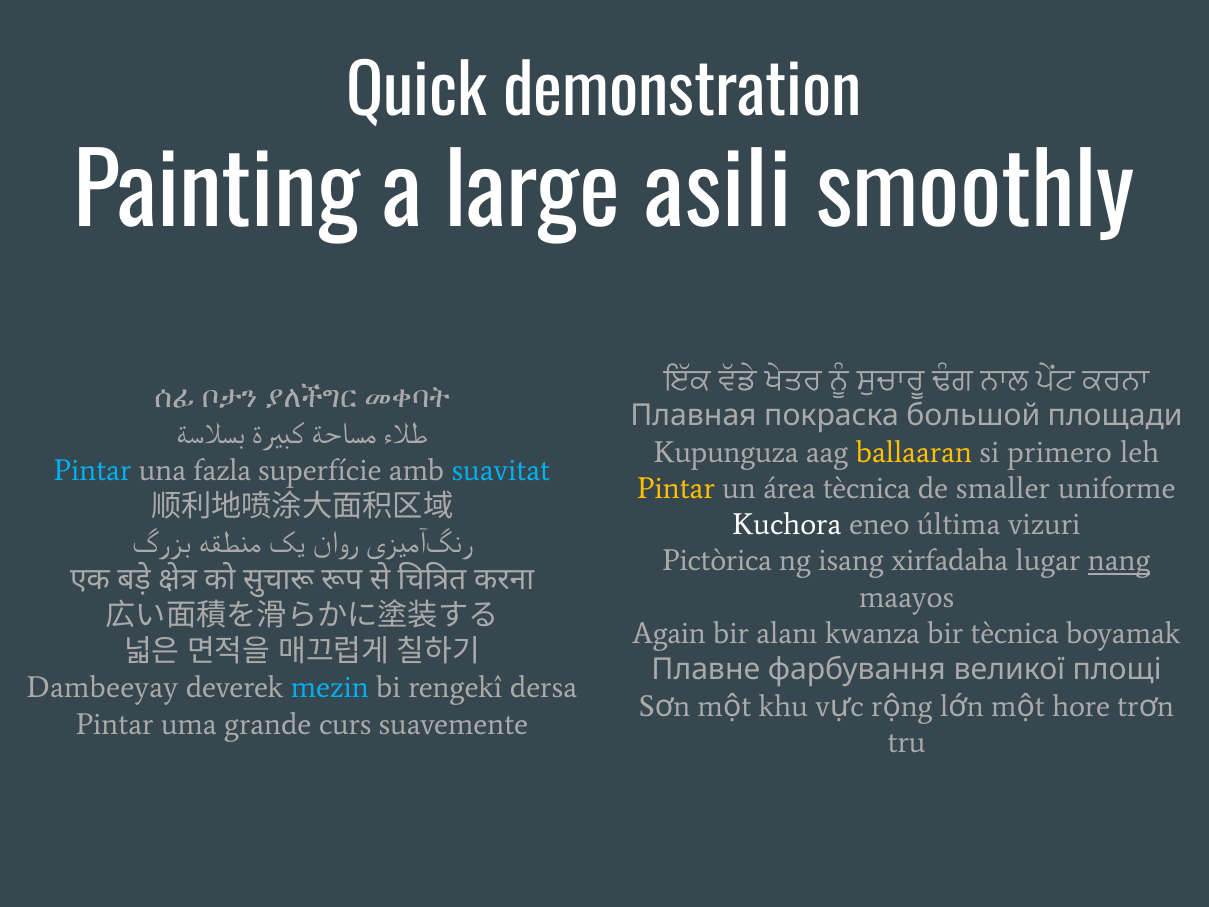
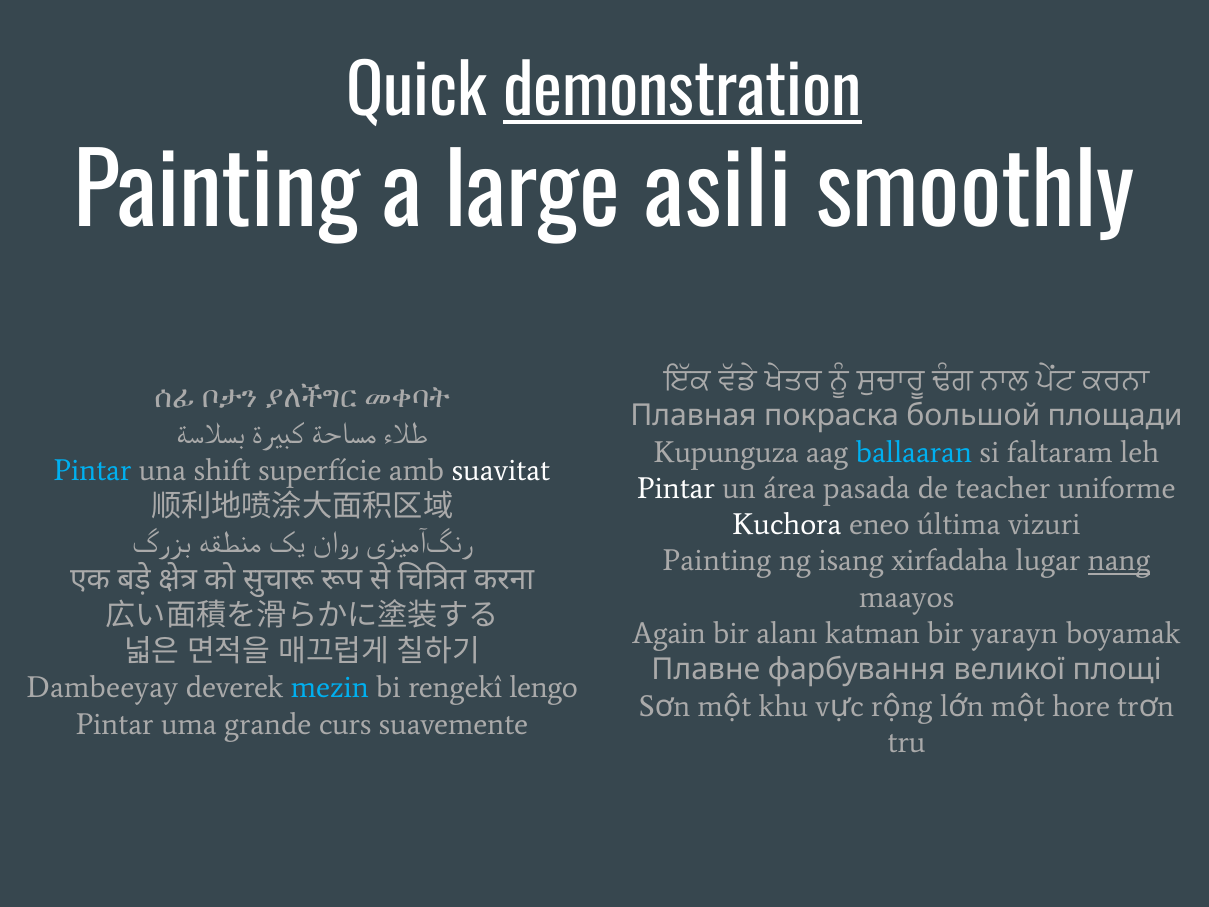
demonstration underline: none -> present (683, 93)
ballaaran colour: yellow -> light blue (914, 452)
primero: primero -> faltaram (1060, 452)
fazla: fazla -> shift (222, 470)
suavitat colour: light blue -> white (501, 470)
Pintar colour: yellow -> white (676, 488)
área tècnica: tècnica -> pasada (867, 488)
smaller: smaller -> teacher (1003, 488)
Pictòrica: Pictòrica -> Painting (717, 561)
kwanza: kwanza -> katman (873, 633)
bir tècnica: tècnica -> yarayn (1014, 633)
dersa: dersa -> lengo (544, 688)
